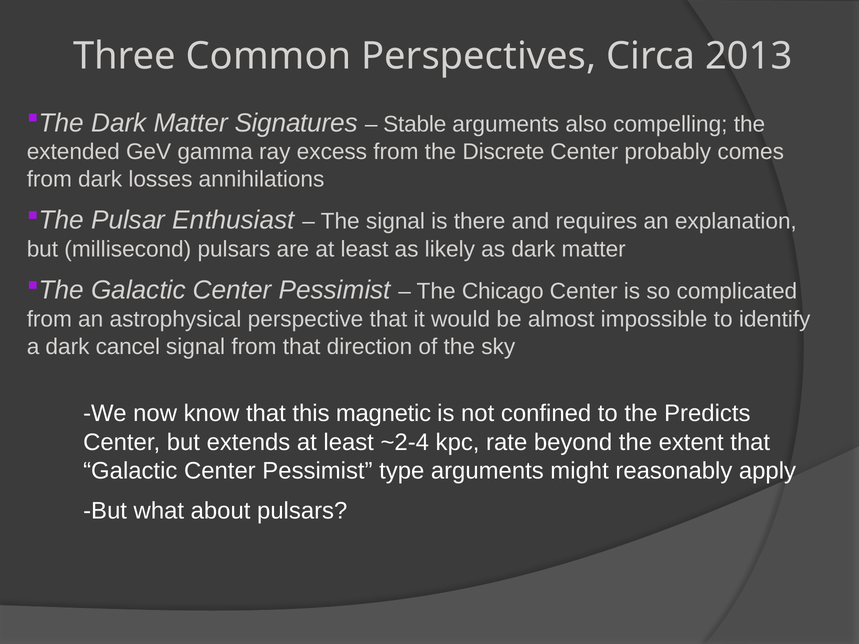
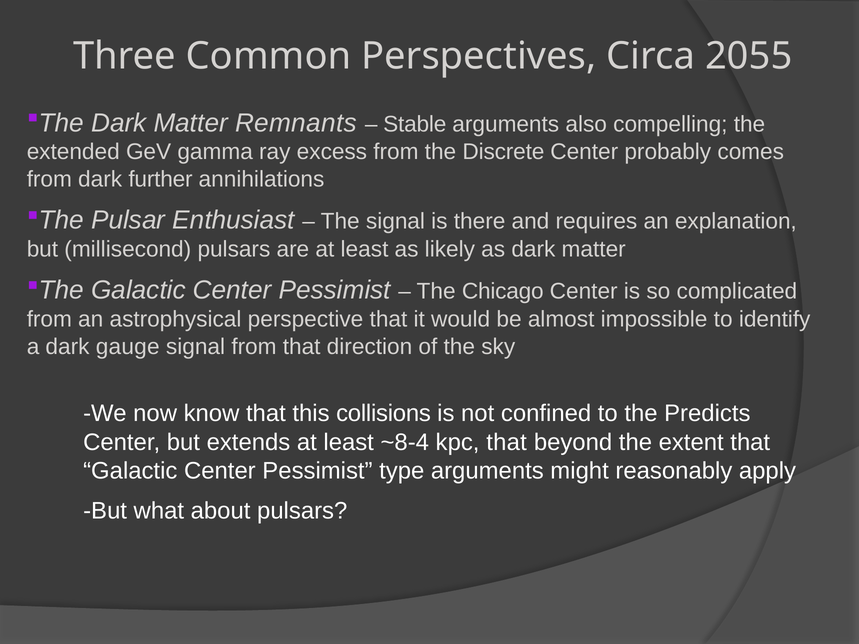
2013: 2013 -> 2055 (749, 56)
Signatures: Signatures -> Remnants (296, 123)
losses: losses -> further (161, 179)
cancel: cancel -> gauge (128, 347)
magnetic: magnetic -> collisions (384, 414)
~2-4: ~2-4 -> ~8-4 (405, 442)
kpc rate: rate -> that (507, 442)
